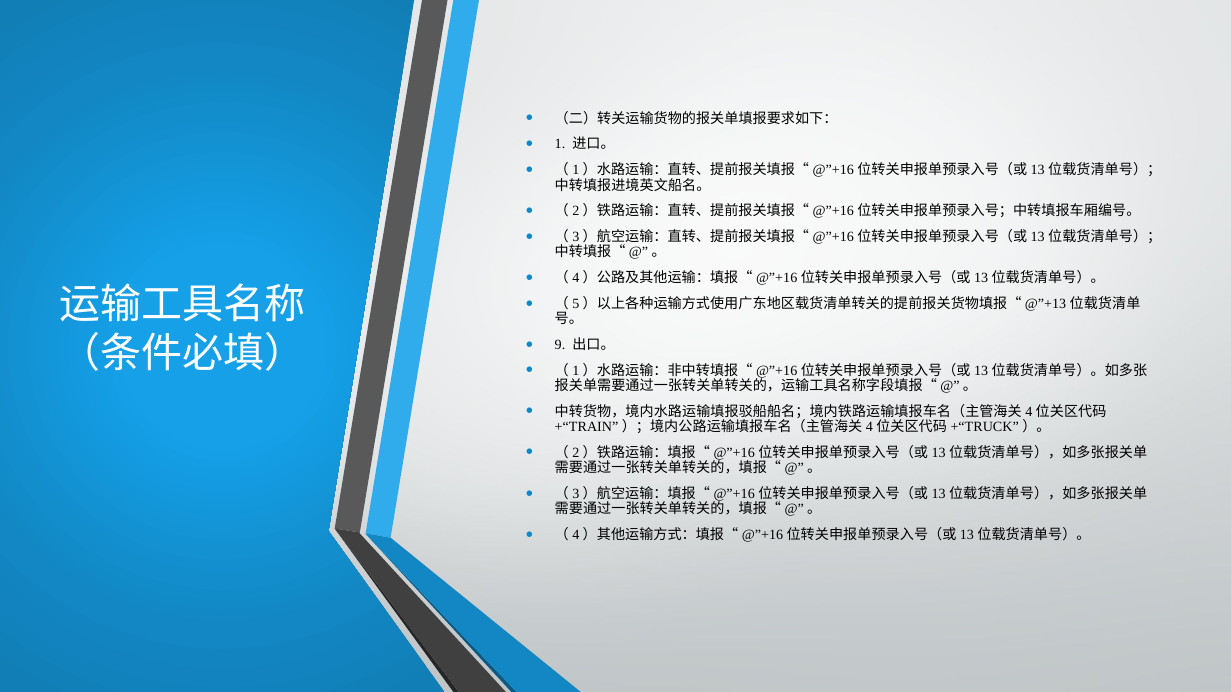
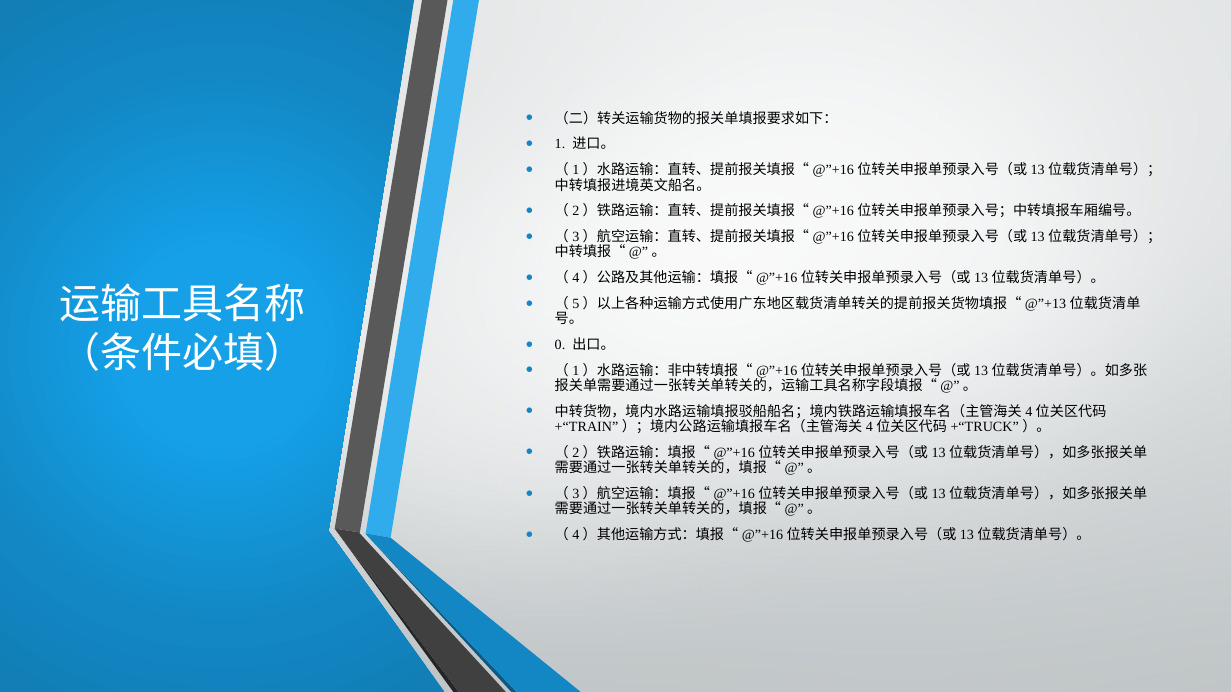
9: 9 -> 0 (560, 345)
